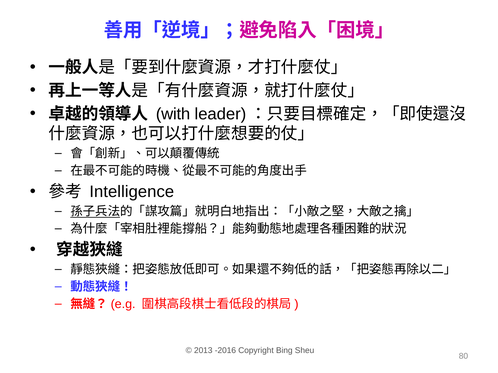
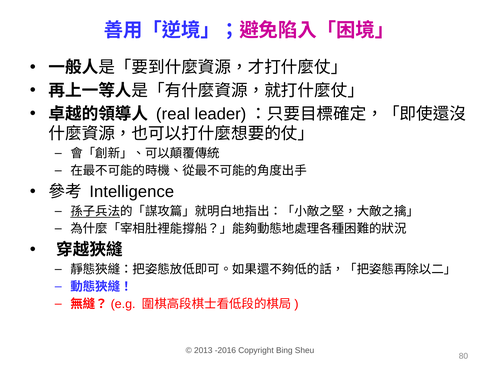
with: with -> real (173, 114)
